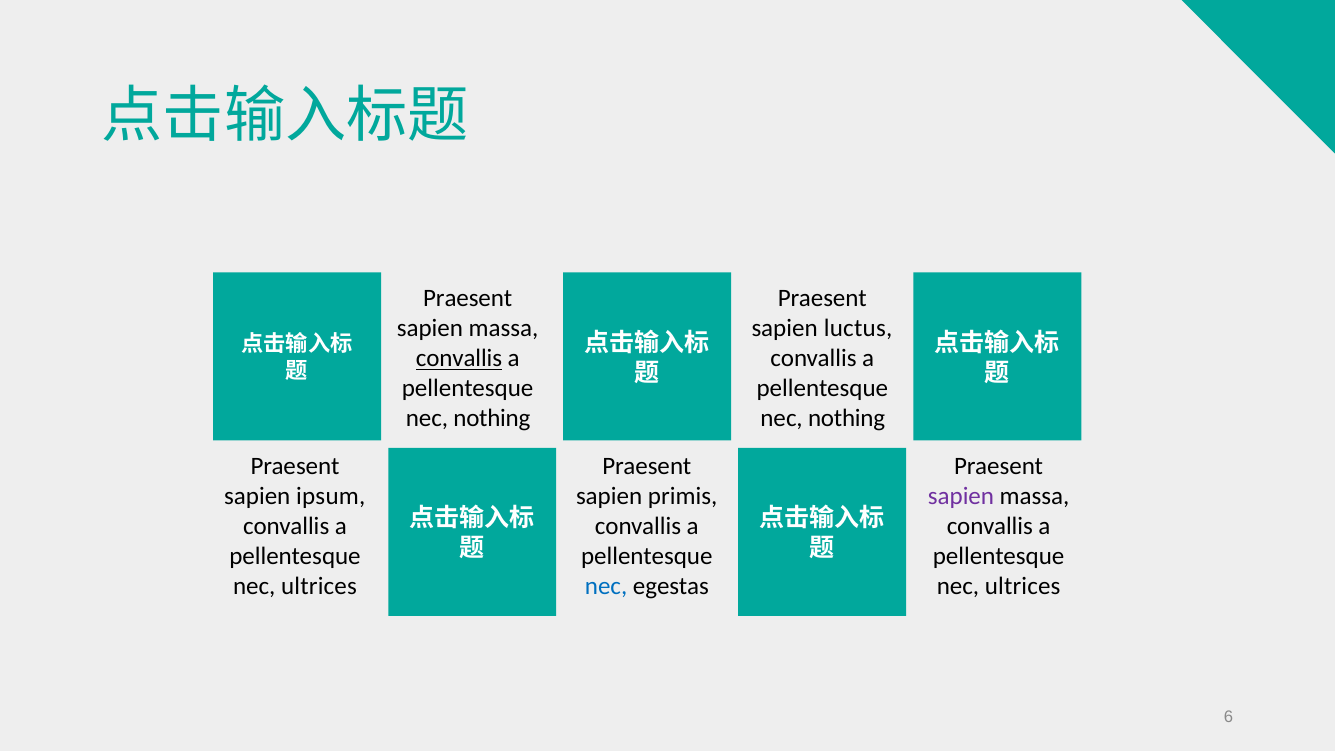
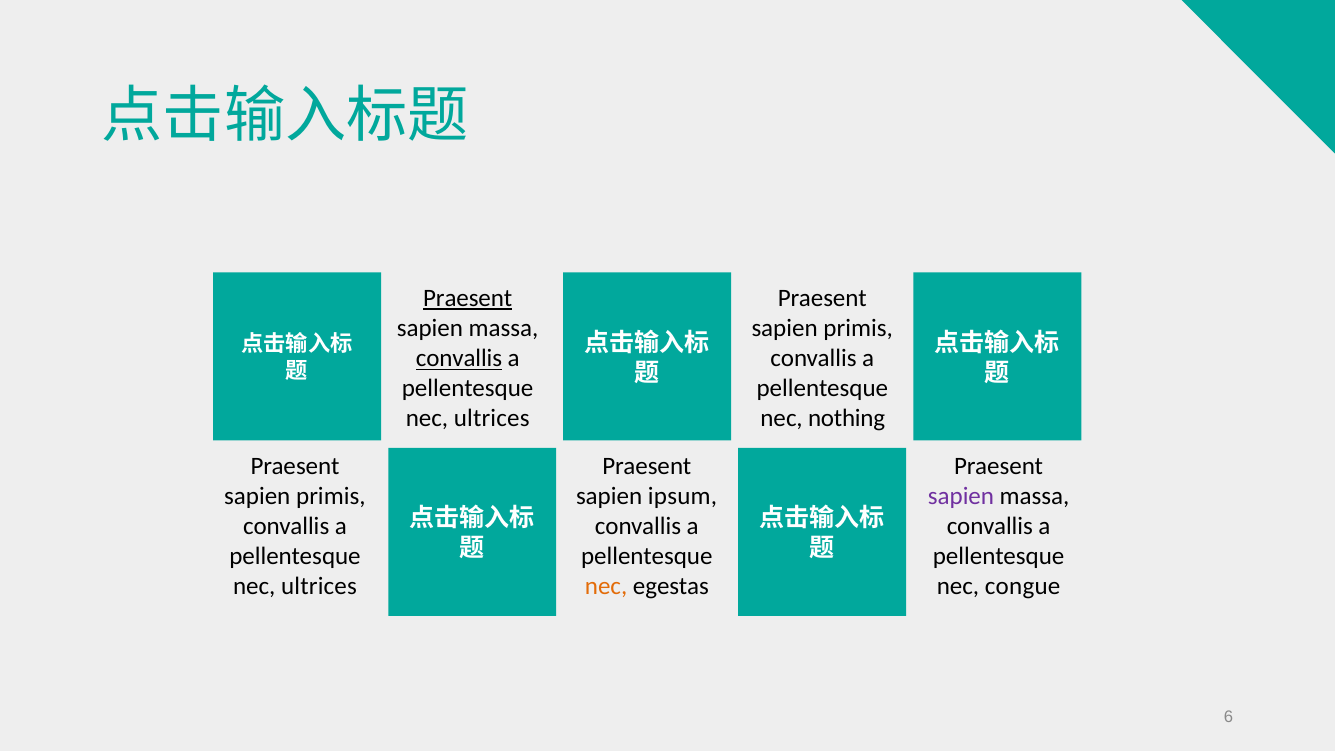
Praesent underline: none -> present (468, 298)
luctus: luctus -> primis (858, 328)
nothing: nothing -> ultrices (492, 419)
ipsum: ipsum -> primis (331, 496)
primis: primis -> ipsum (683, 496)
nec colour: blue -> orange (606, 586)
ultrices: ultrices -> congue (1023, 586)
